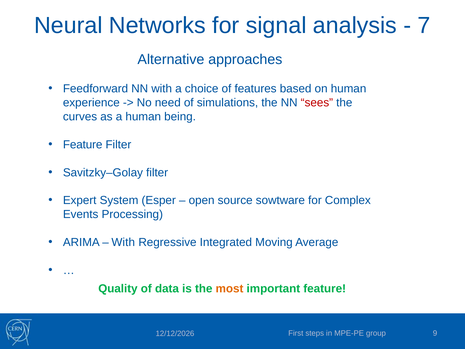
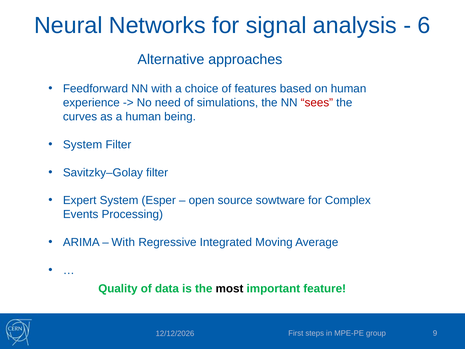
7: 7 -> 6 (424, 26)
Feature: Feature -> System (83, 144)
most colour: orange -> black (230, 289)
